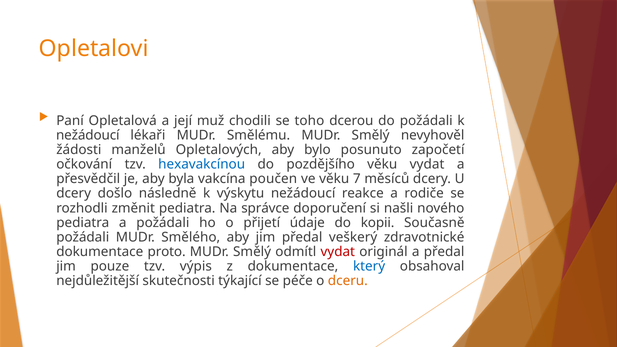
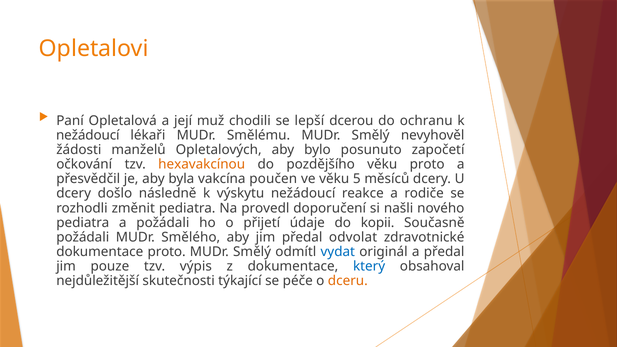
toho: toho -> lepší (309, 121)
do požádali: požádali -> ochranu (426, 121)
hexavakcínou colour: blue -> orange (202, 164)
věku vydat: vydat -> proto (427, 164)
7: 7 -> 5 (357, 179)
správce: správce -> provedl (265, 208)
veškerý: veškerý -> odvolat (353, 237)
vydat colour: red -> blue (338, 252)
